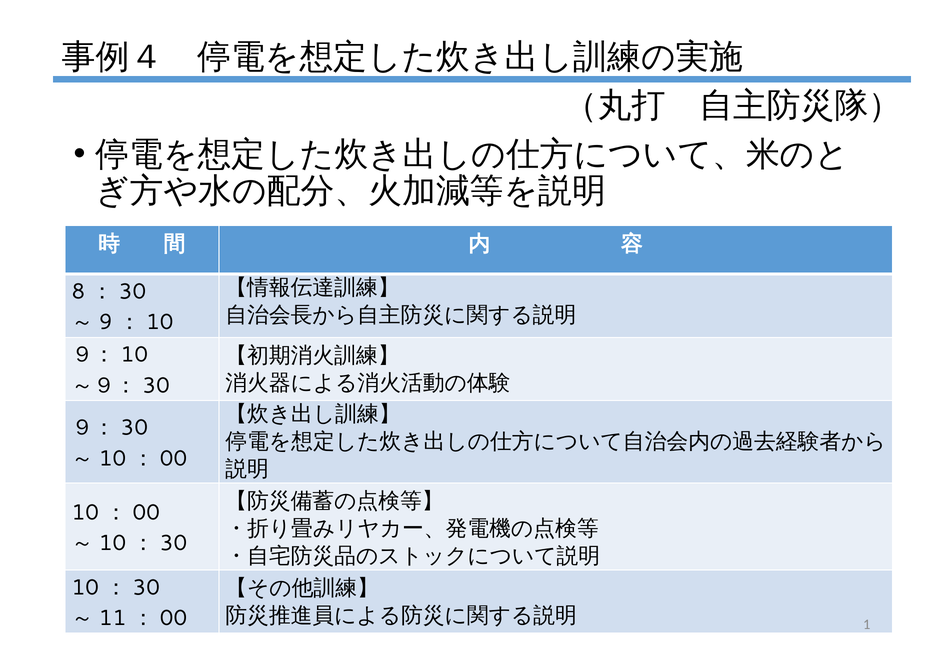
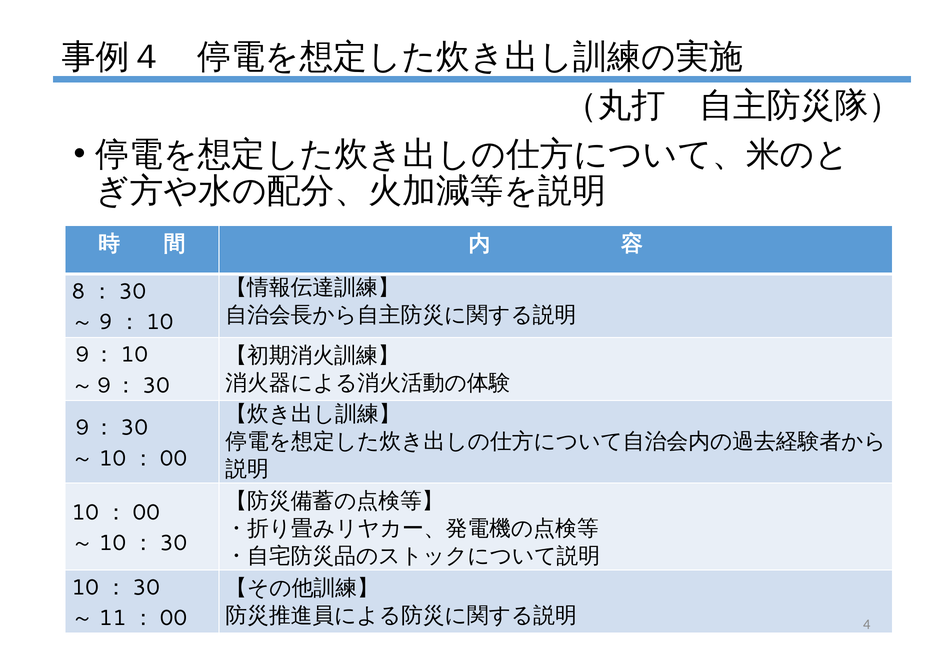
1: 1 -> 4 (867, 624)
